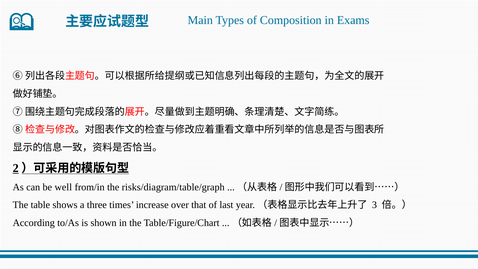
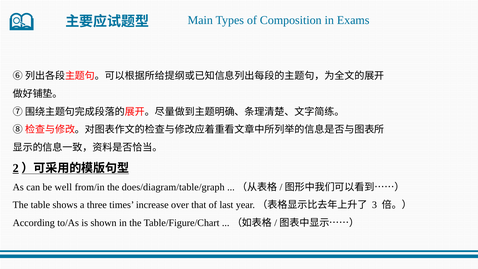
risks/diagram/table/graph: risks/diagram/table/graph -> does/diagram/table/graph (173, 187)
